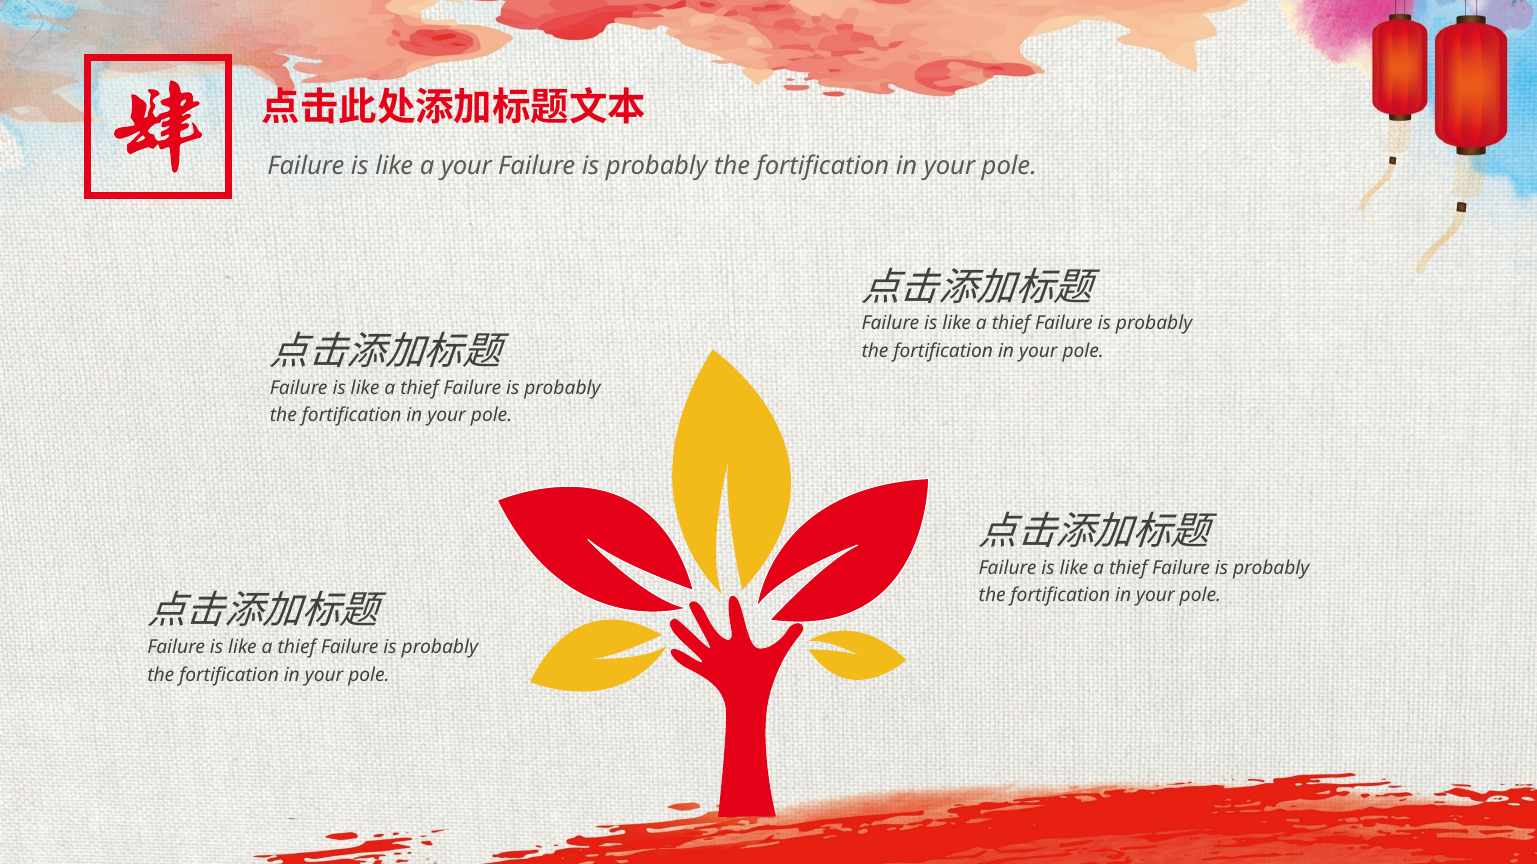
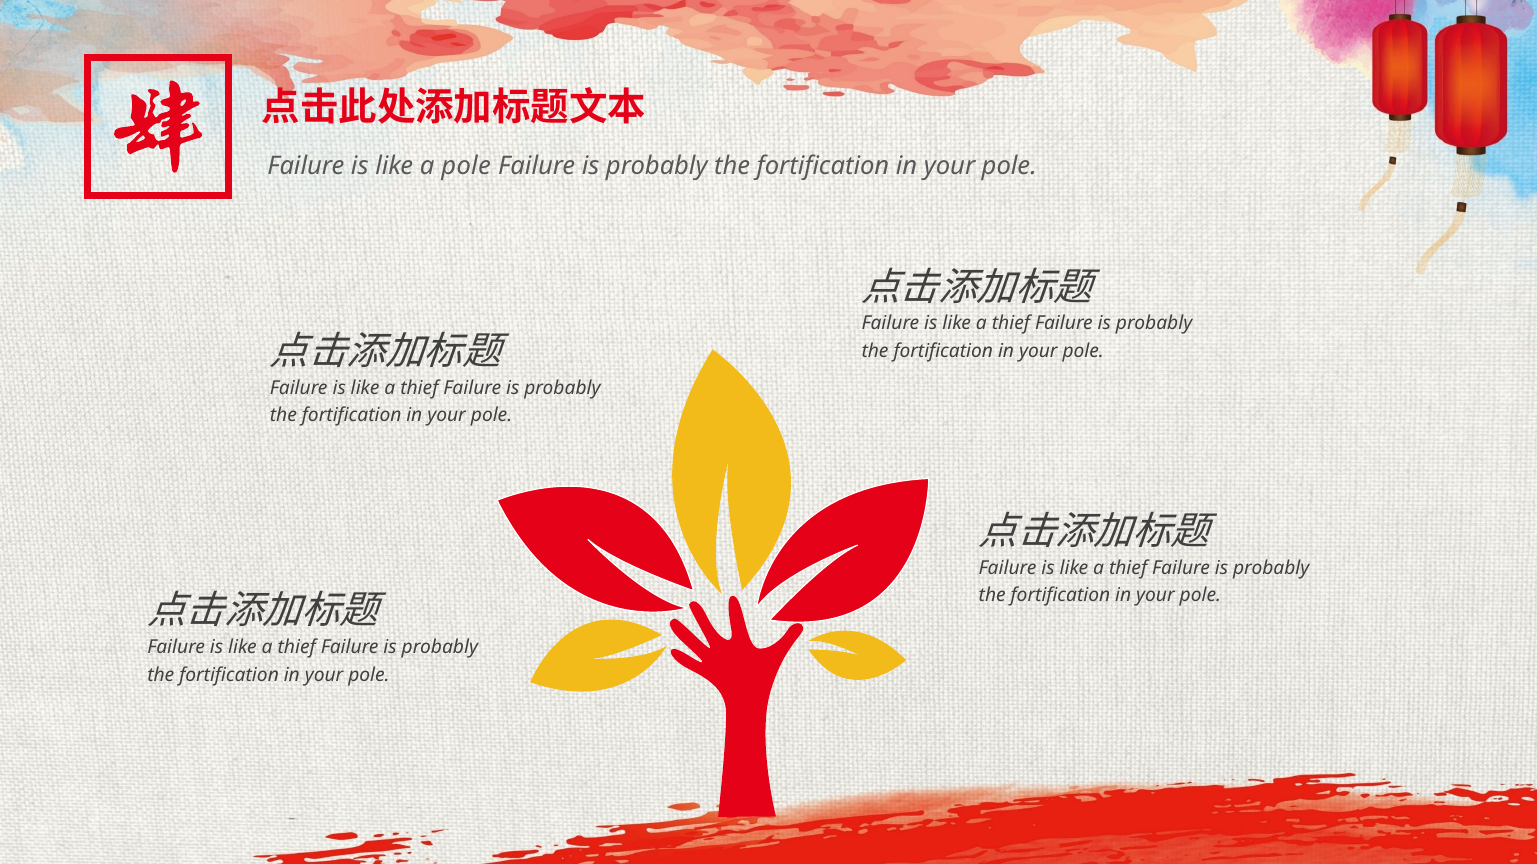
a your: your -> pole (466, 166)
